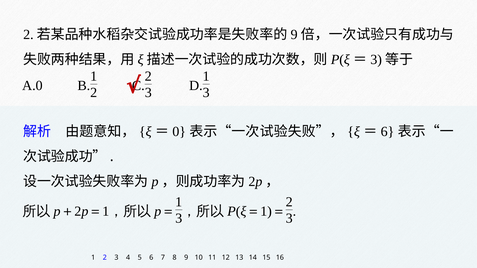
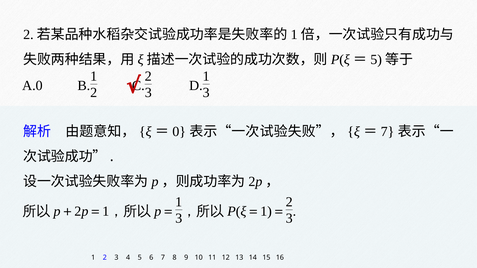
9: 9 -> 1 (294, 35)
3: 3 -> 5 (376, 60)
6: 6 -> 7 (388, 132)
